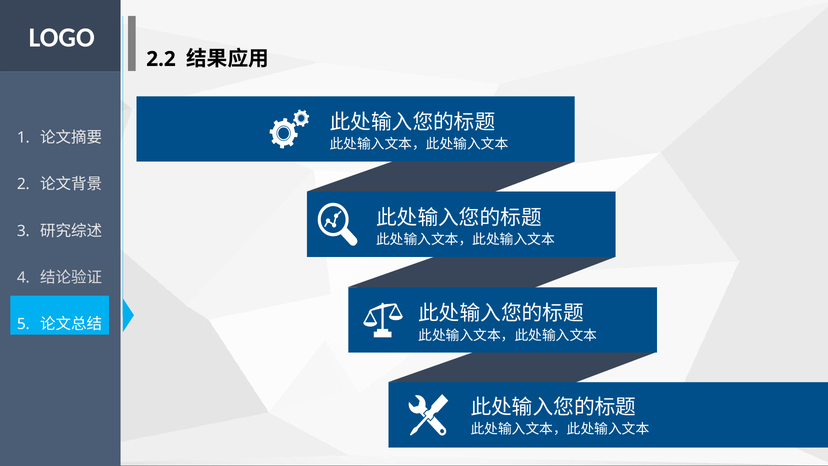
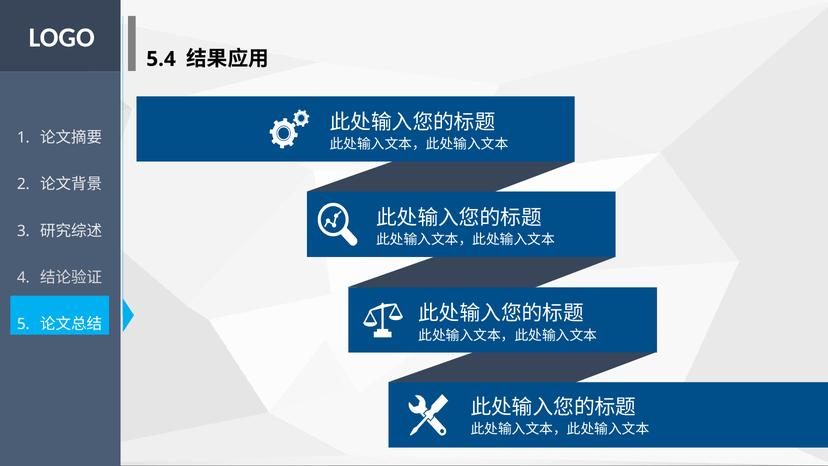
2.2: 2.2 -> 5.4 (161, 59)
